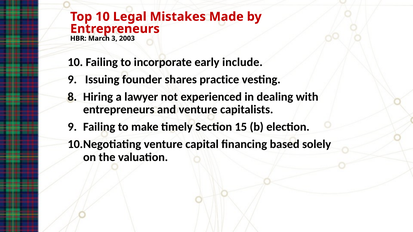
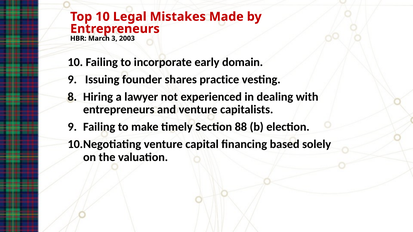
include: include -> domain (243, 62)
15: 15 -> 88 (241, 127)
